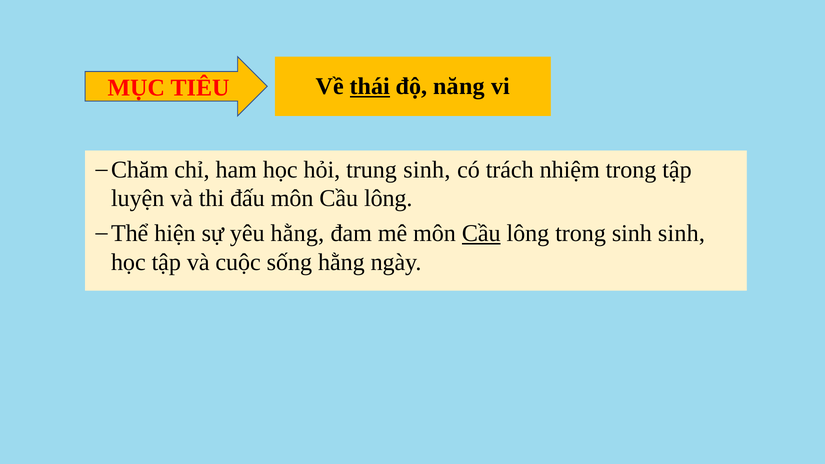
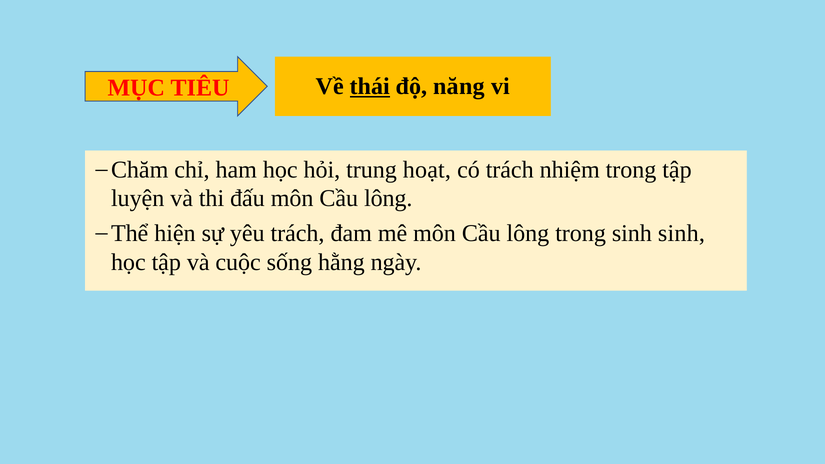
trung sinh: sinh -> hoạt (427, 170)
yêu hằng: hằng -> trách (298, 234)
Cầu underline: present -> none (481, 234)
